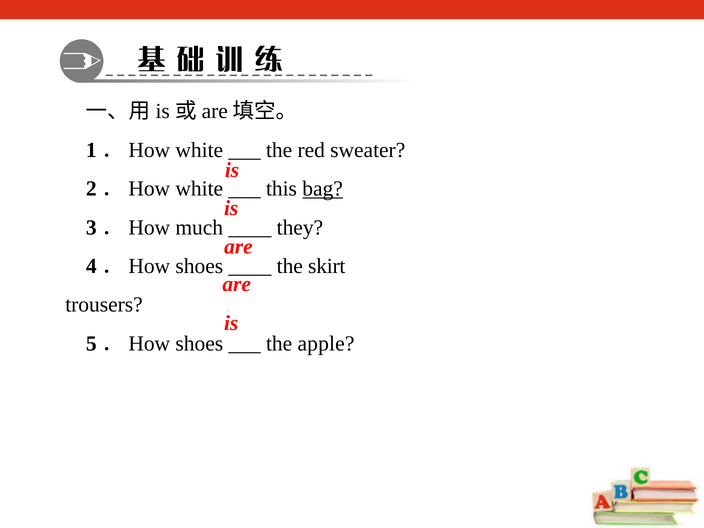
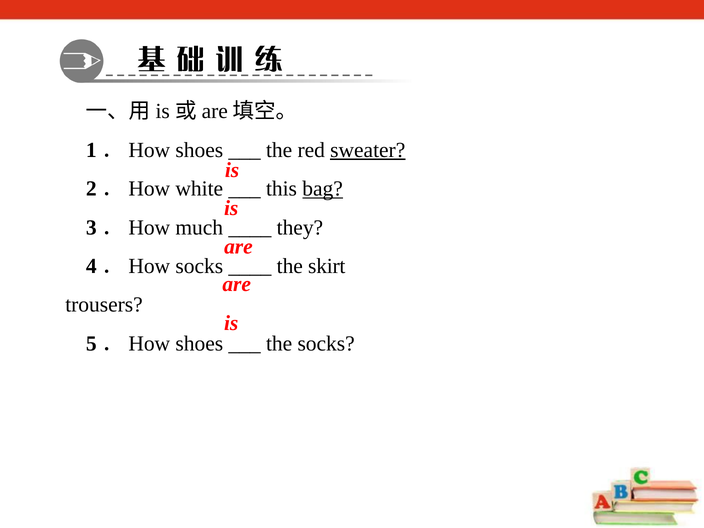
1．How white: white -> shoes (199, 150)
sweater underline: none -> present (368, 150)
4．How shoes: shoes -> socks (199, 266)
the apple: apple -> socks (326, 344)
